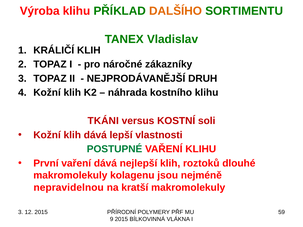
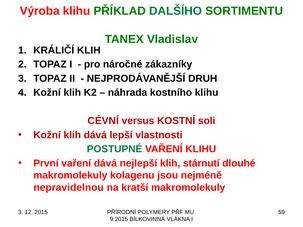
DALŠÍHO colour: orange -> green (176, 11)
TKÁNI: TKÁNI -> CÉVNÍ (103, 121)
roztoků: roztoků -> stárnutí (201, 163)
